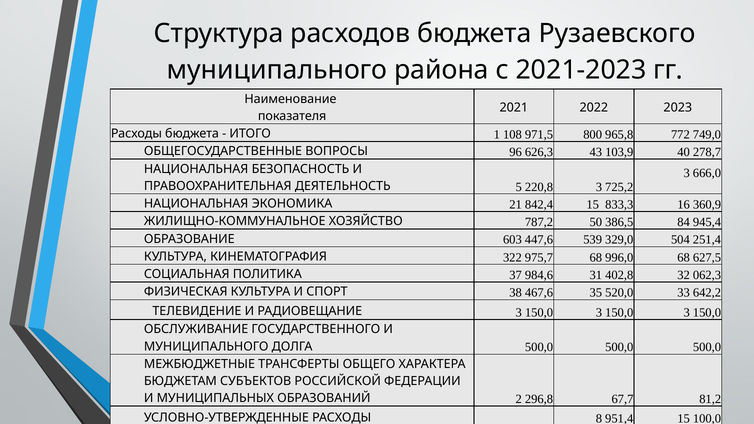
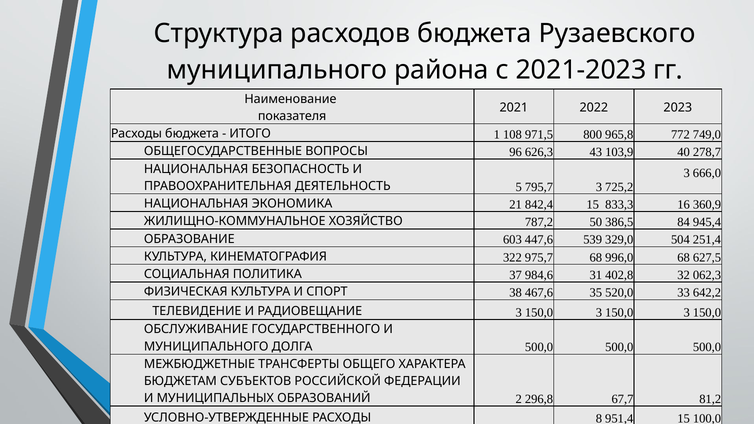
220,8: 220,8 -> 795,7 (539, 187)
